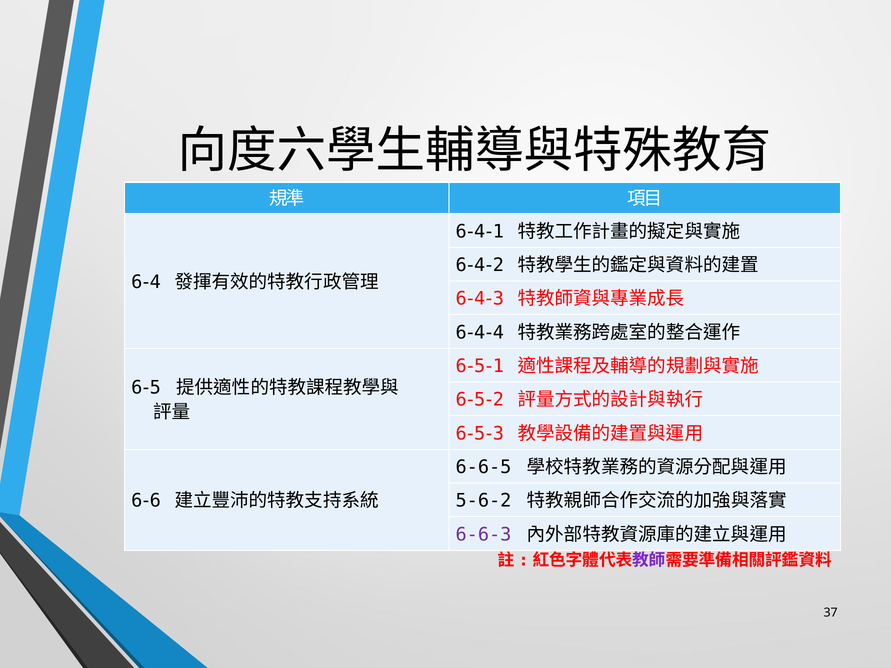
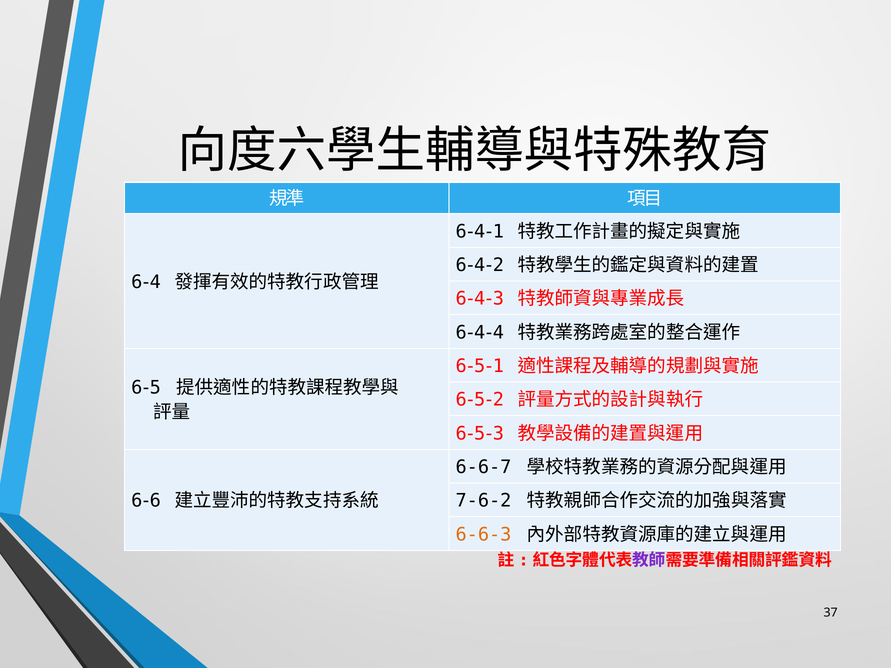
6-6-5: 6-6-5 -> 6-6-7 (483, 467)
5-6-2: 5-6-2 -> 7-6-2 (483, 501)
6-6-3 colour: purple -> orange (483, 535)
